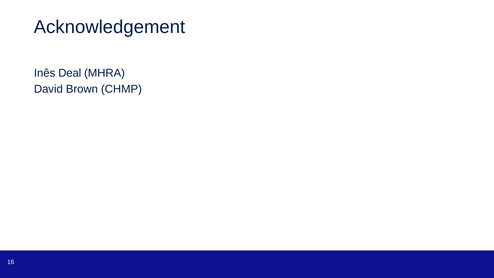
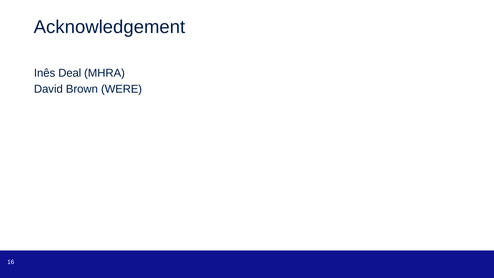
CHMP: CHMP -> WERE (122, 89)
